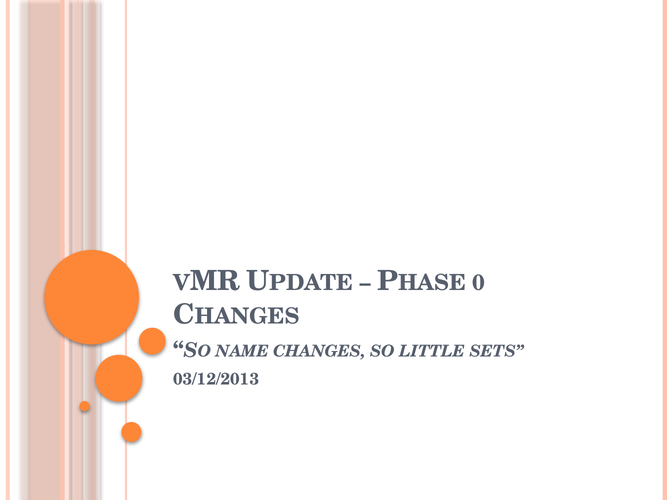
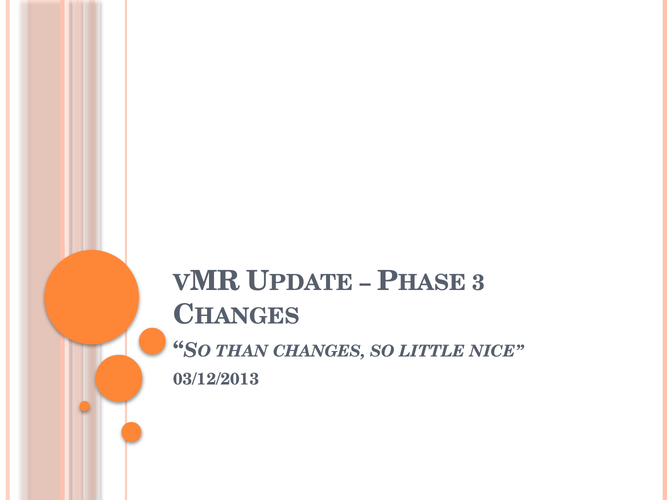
0: 0 -> 3 (479, 283)
NAME: NAME -> THAN (242, 352)
SETS: SETS -> NICE (496, 352)
